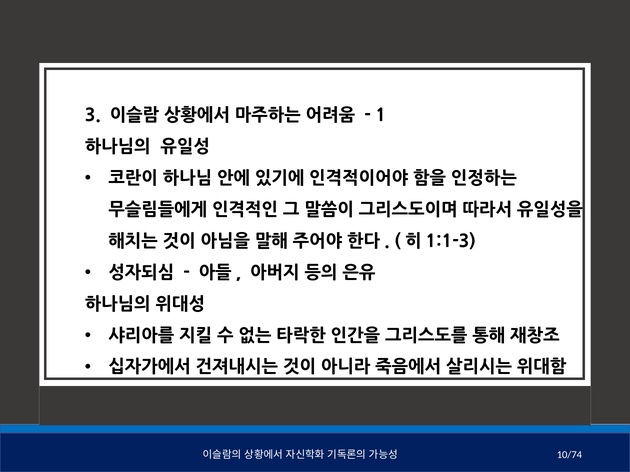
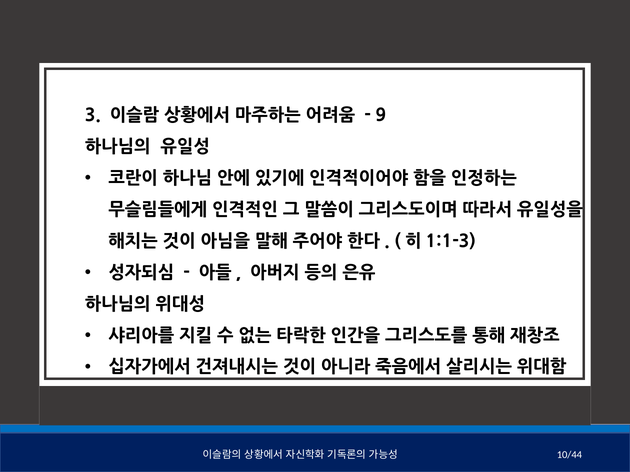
1: 1 -> 9 (381, 116)
10/74: 10/74 -> 10/44 (569, 455)
